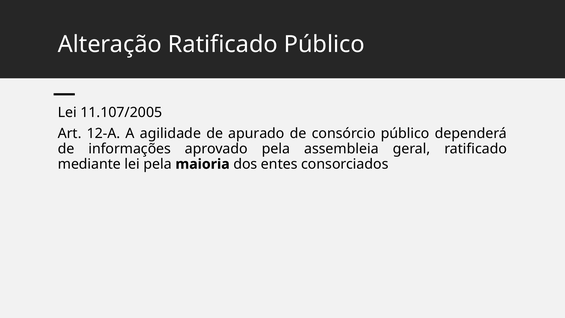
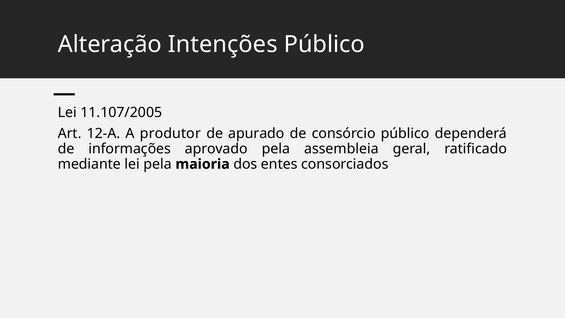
Alteração Ratificado: Ratificado -> Intenções (223, 44)
agilidade: agilidade -> produtor (170, 134)
